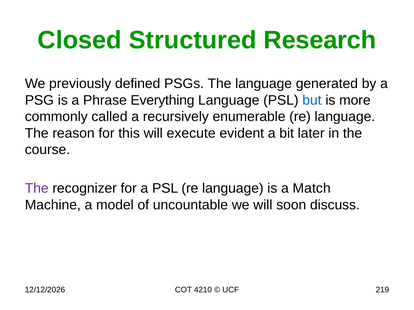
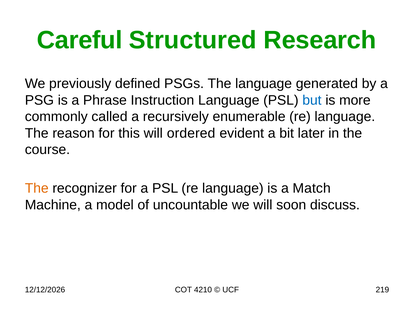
Closed: Closed -> Careful (80, 40)
Everything: Everything -> Instruction (162, 100)
execute: execute -> ordered (191, 133)
The colour: purple -> orange (37, 189)
